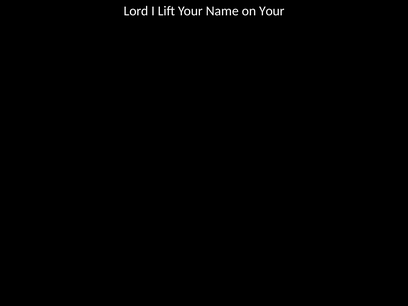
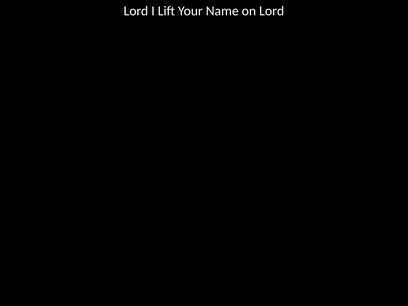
on Your: Your -> Lord (272, 11)
